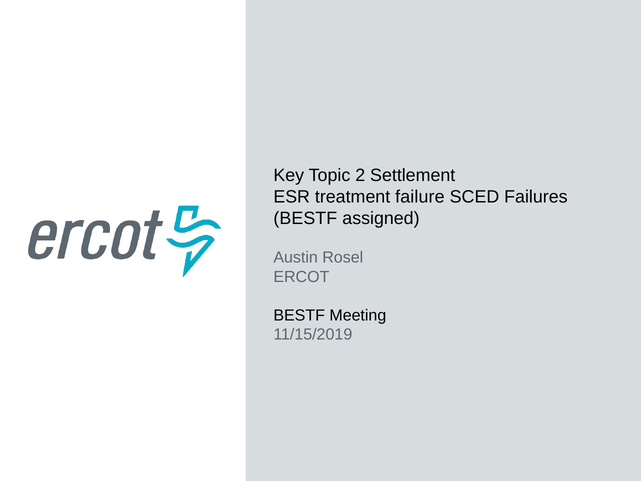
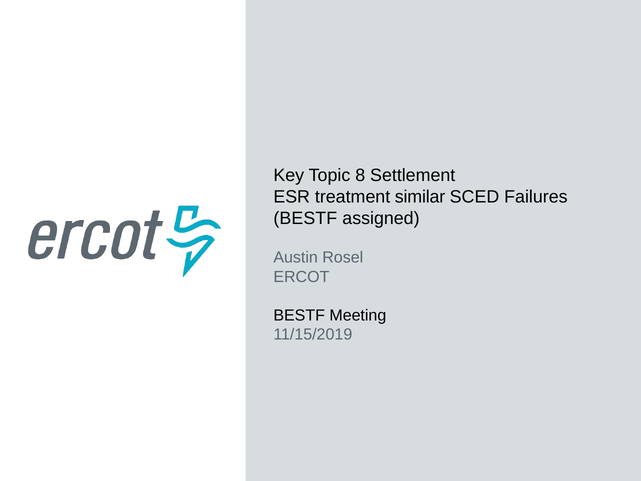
2: 2 -> 8 (360, 175)
failure: failure -> similar (420, 197)
